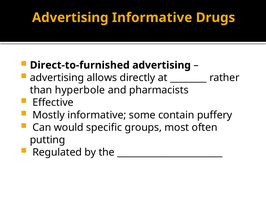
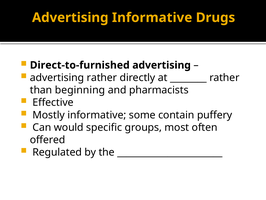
advertising allows: allows -> rather (102, 77)
hyperbole: hyperbole -> beginning (80, 90)
putting: putting -> offered (48, 140)
